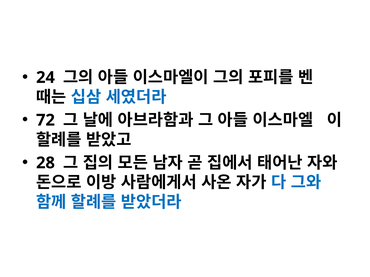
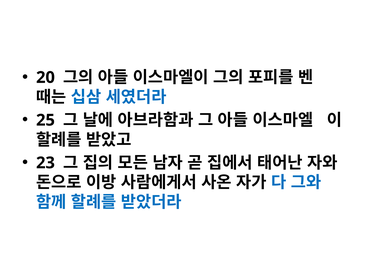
24: 24 -> 20 (45, 78)
72: 72 -> 25 (45, 120)
28: 28 -> 23 (45, 163)
